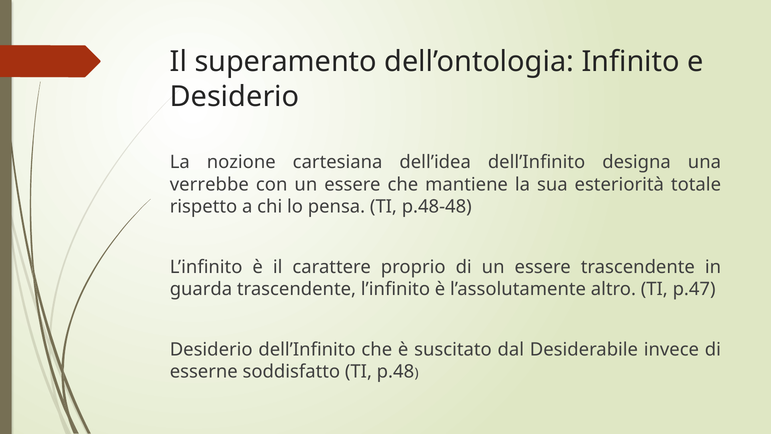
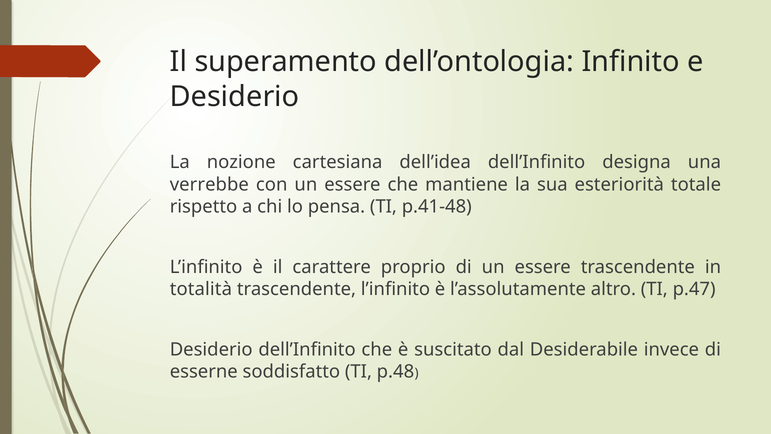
p.48-48: p.48-48 -> p.41-48 (437, 206)
guarda: guarda -> totalità (201, 289)
